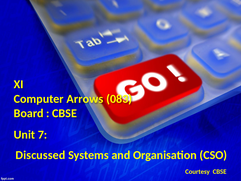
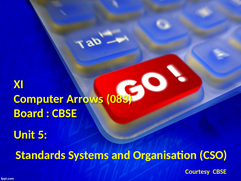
7: 7 -> 5 (43, 134)
Discussed: Discussed -> Standards (41, 155)
